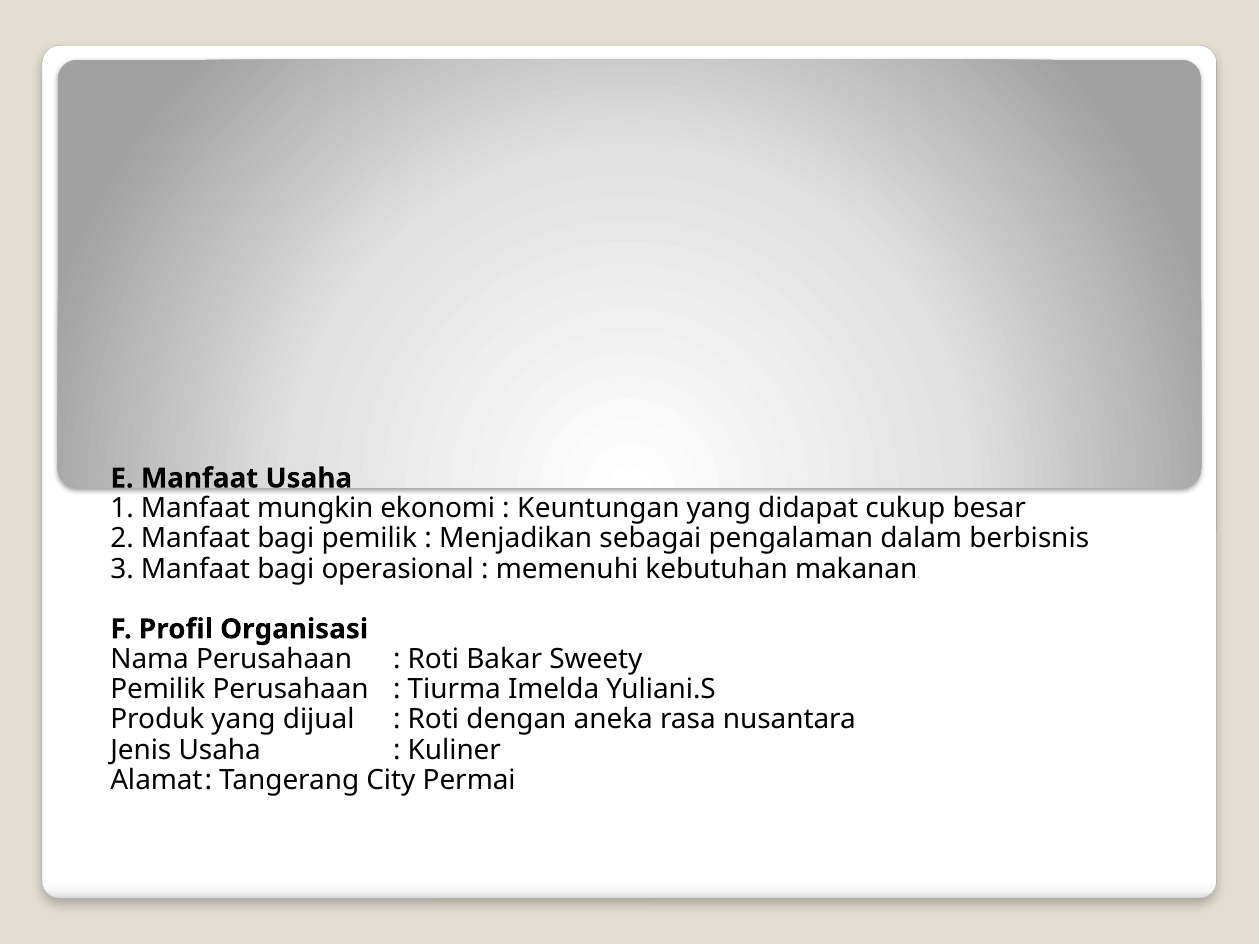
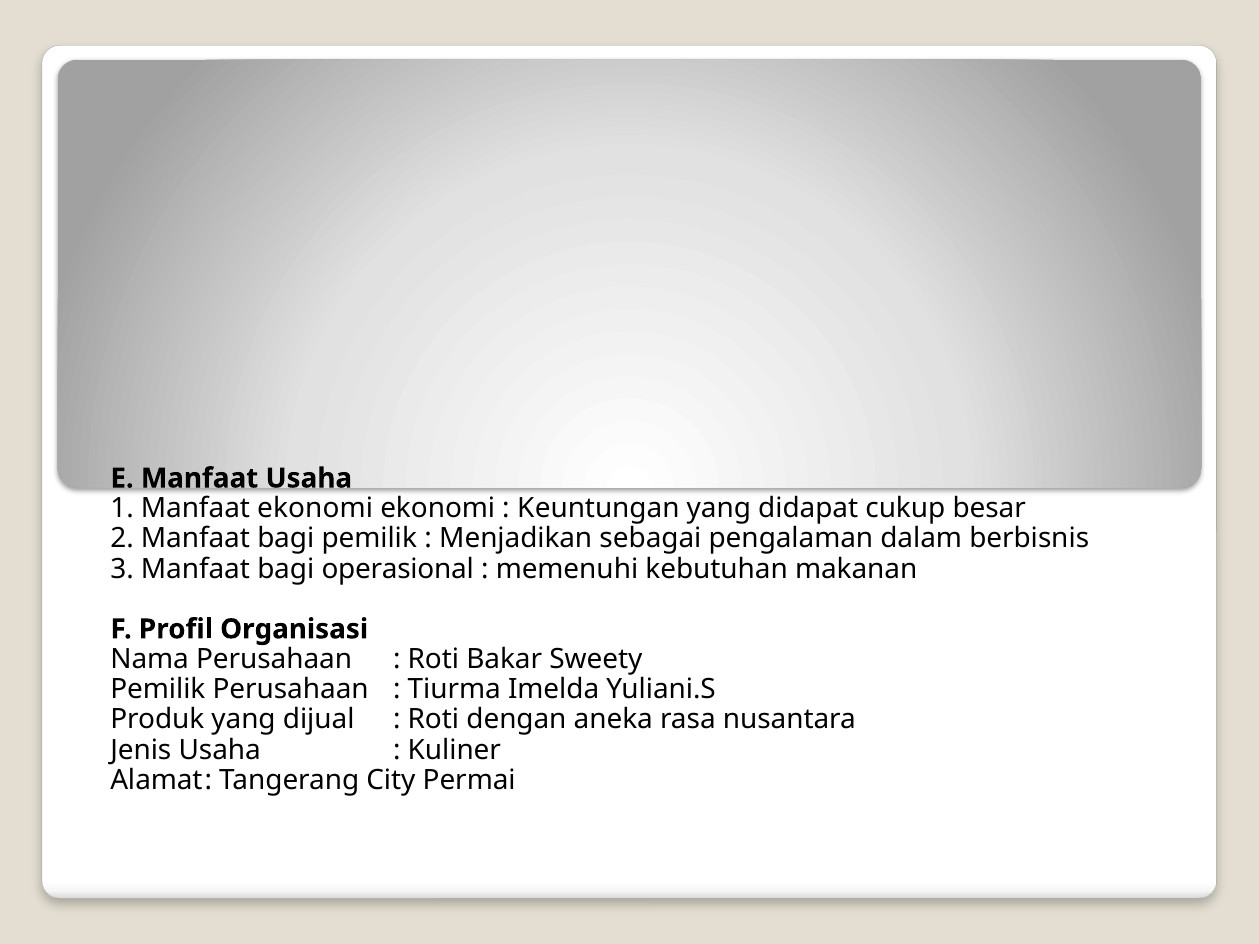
Manfaat mungkin: mungkin -> ekonomi (315, 509)
